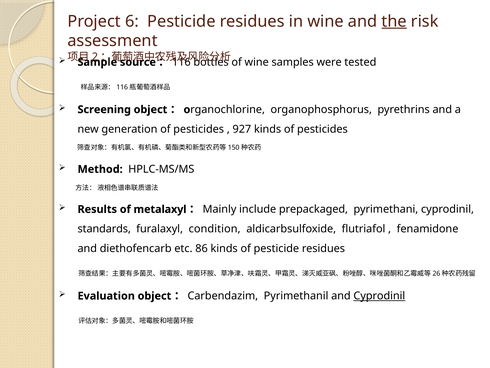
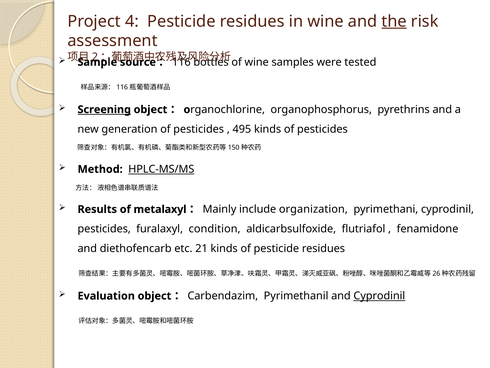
6: 6 -> 4 (132, 21)
Screening underline: none -> present (104, 109)
927: 927 -> 495 (242, 129)
HPLC-MS/MS underline: none -> present (161, 169)
prepackaged: prepackaged -> organization (313, 209)
standards: standards -> pesticides (104, 229)
86: 86 -> 21 (202, 248)
